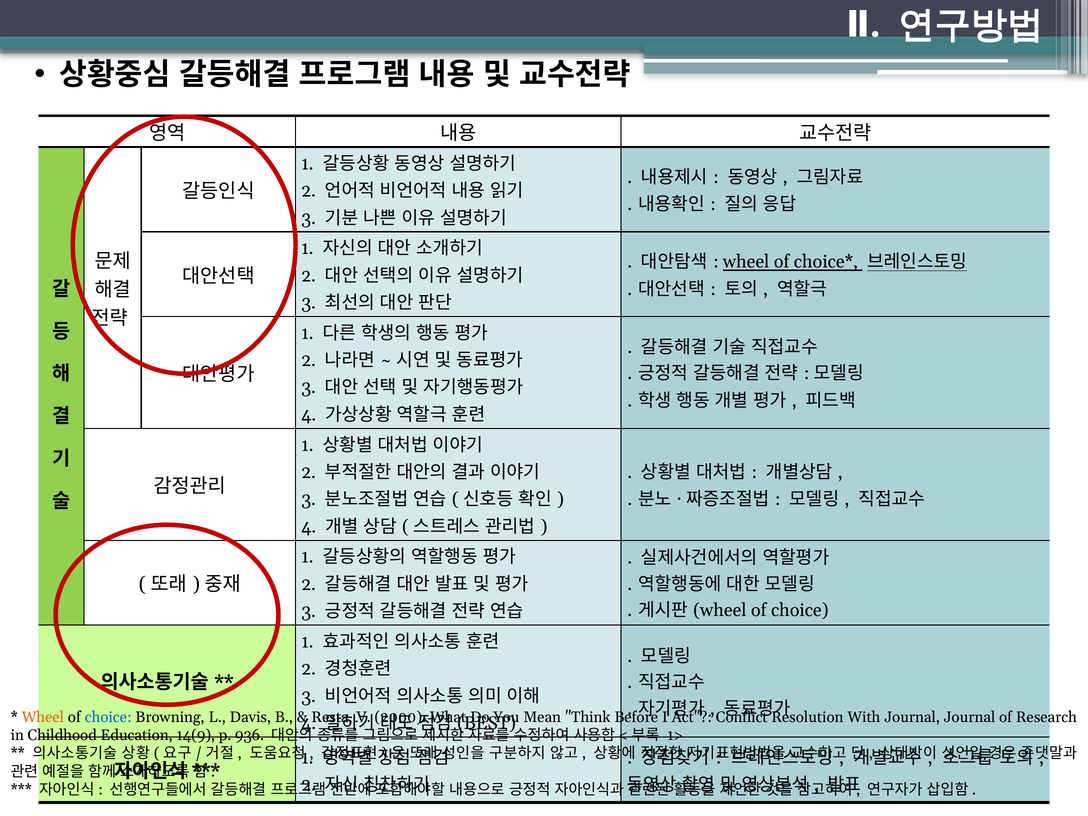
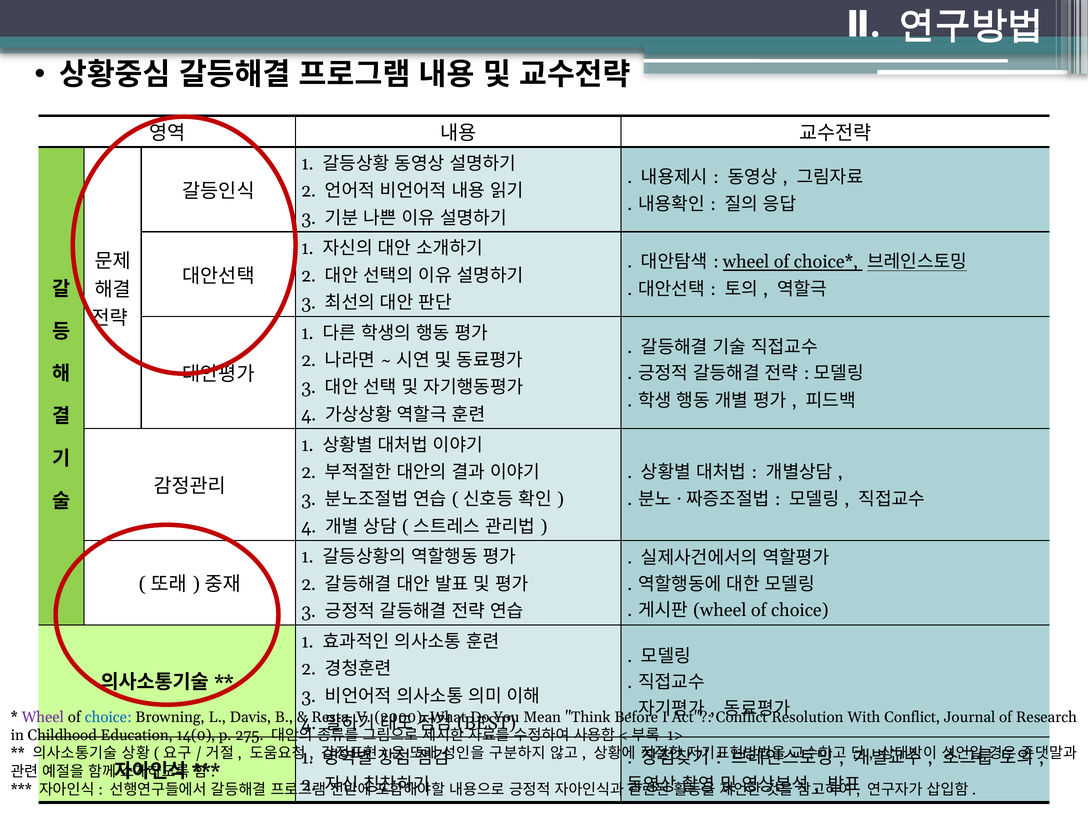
Wheel colour: orange -> purple (43, 717)
With Journal: Journal -> Conflict (912, 717)
14(9: 14(9 -> 14(0 (196, 735)
936: 936 -> 275 (249, 735)
